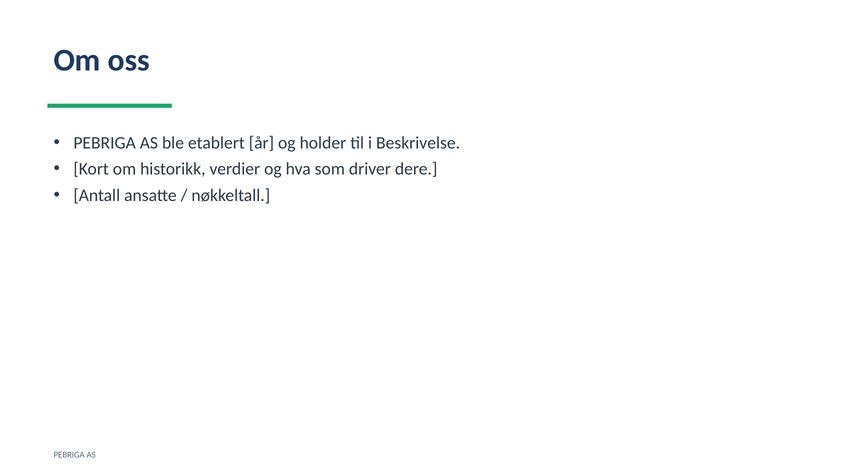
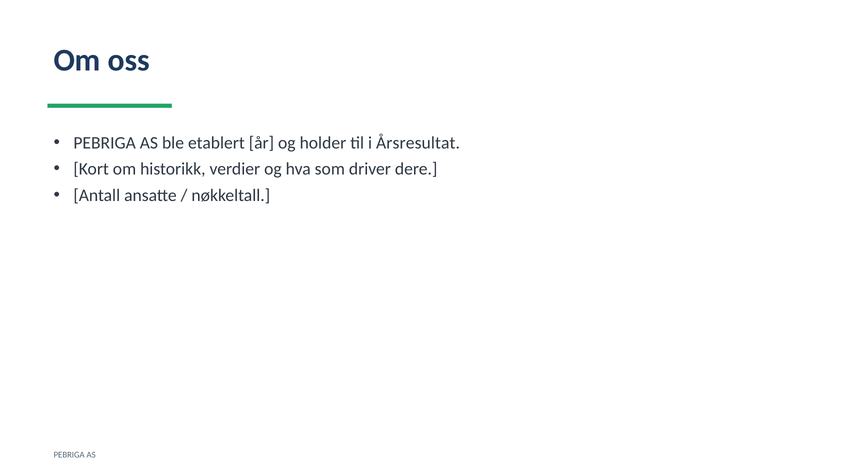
Beskrivelse: Beskrivelse -> Årsresultat (418, 143)
